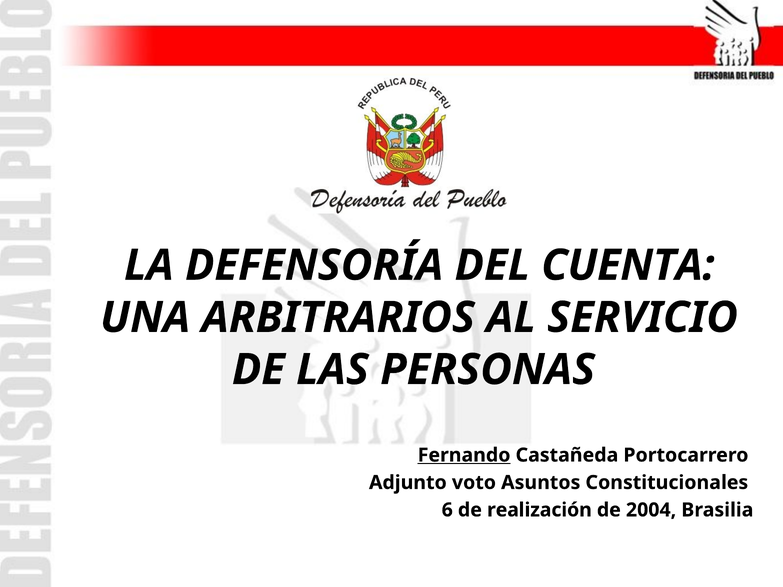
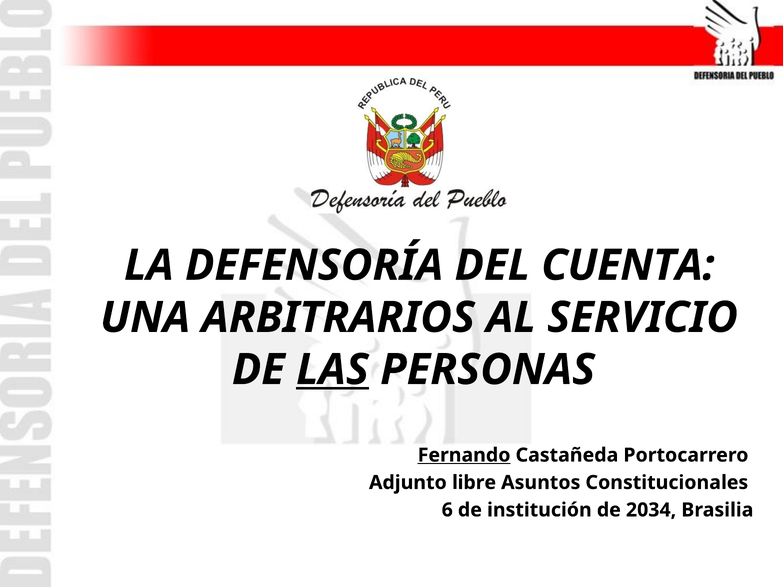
LAS underline: none -> present (333, 370)
voto: voto -> libre (474, 483)
realización: realización -> institución (539, 510)
2004: 2004 -> 2034 (651, 510)
